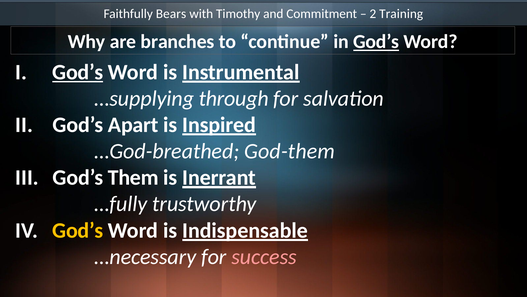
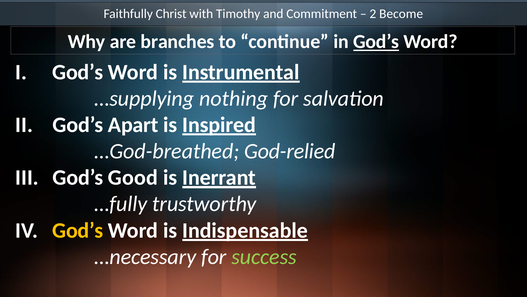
Bears: Bears -> Christ (171, 14)
Training: Training -> Become (401, 14)
God’s underline: present -> none (78, 72)
through: through -> nothing (234, 98)
God-them: God-them -> God-relied (290, 151)
Them: Them -> Good (133, 177)
success colour: pink -> light green (264, 256)
